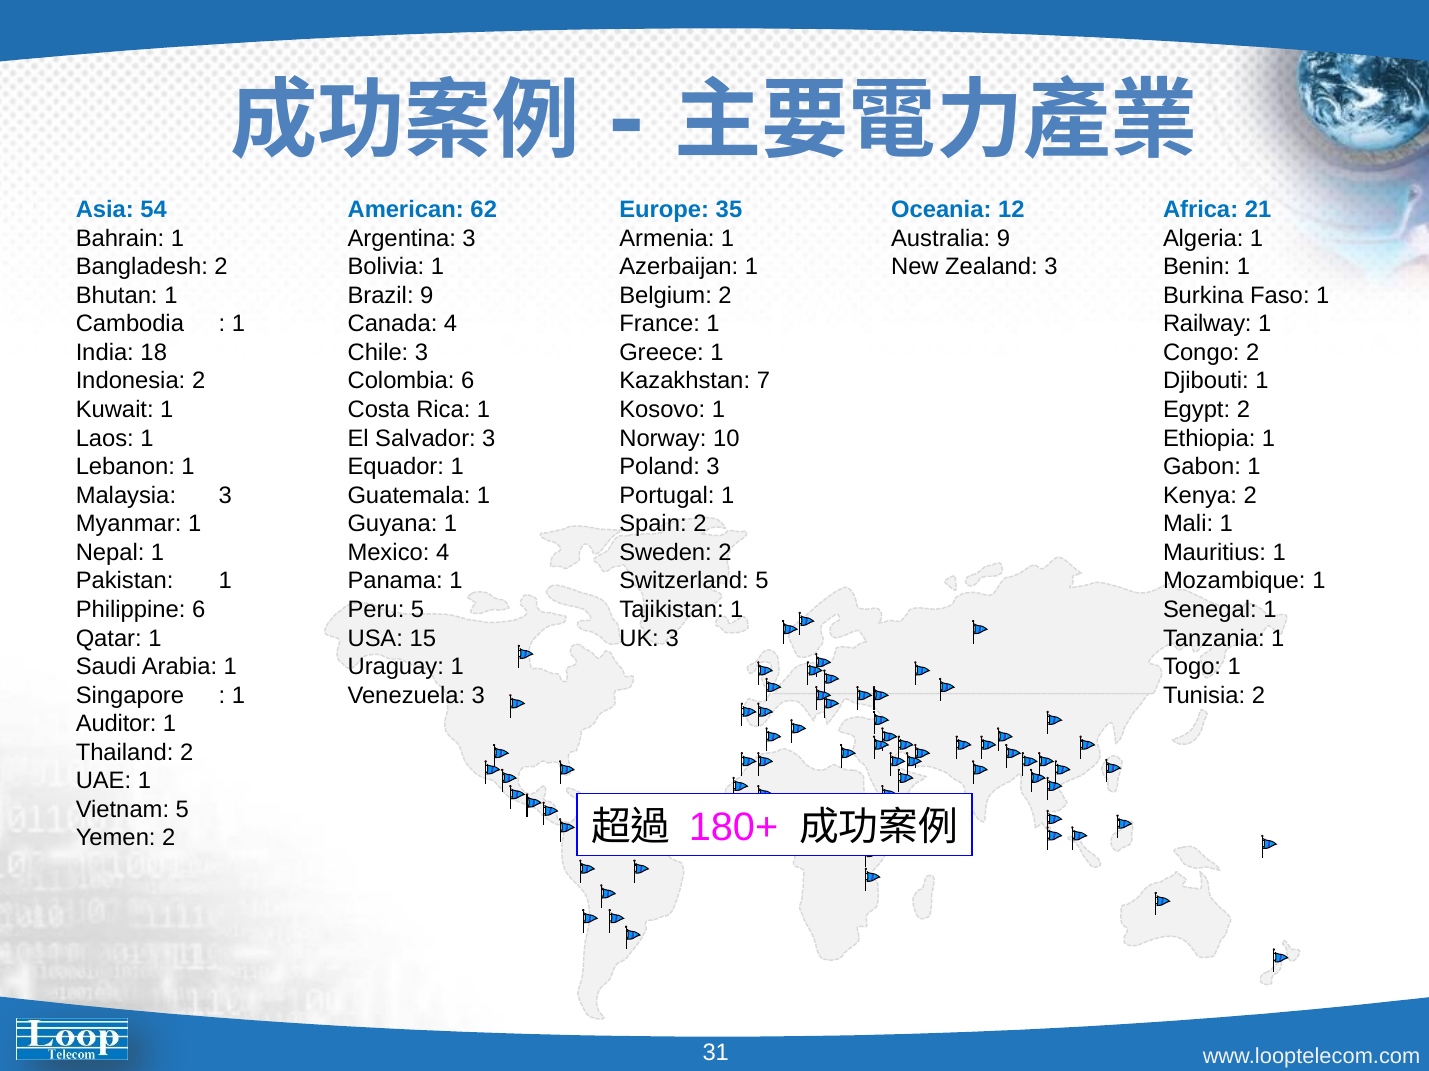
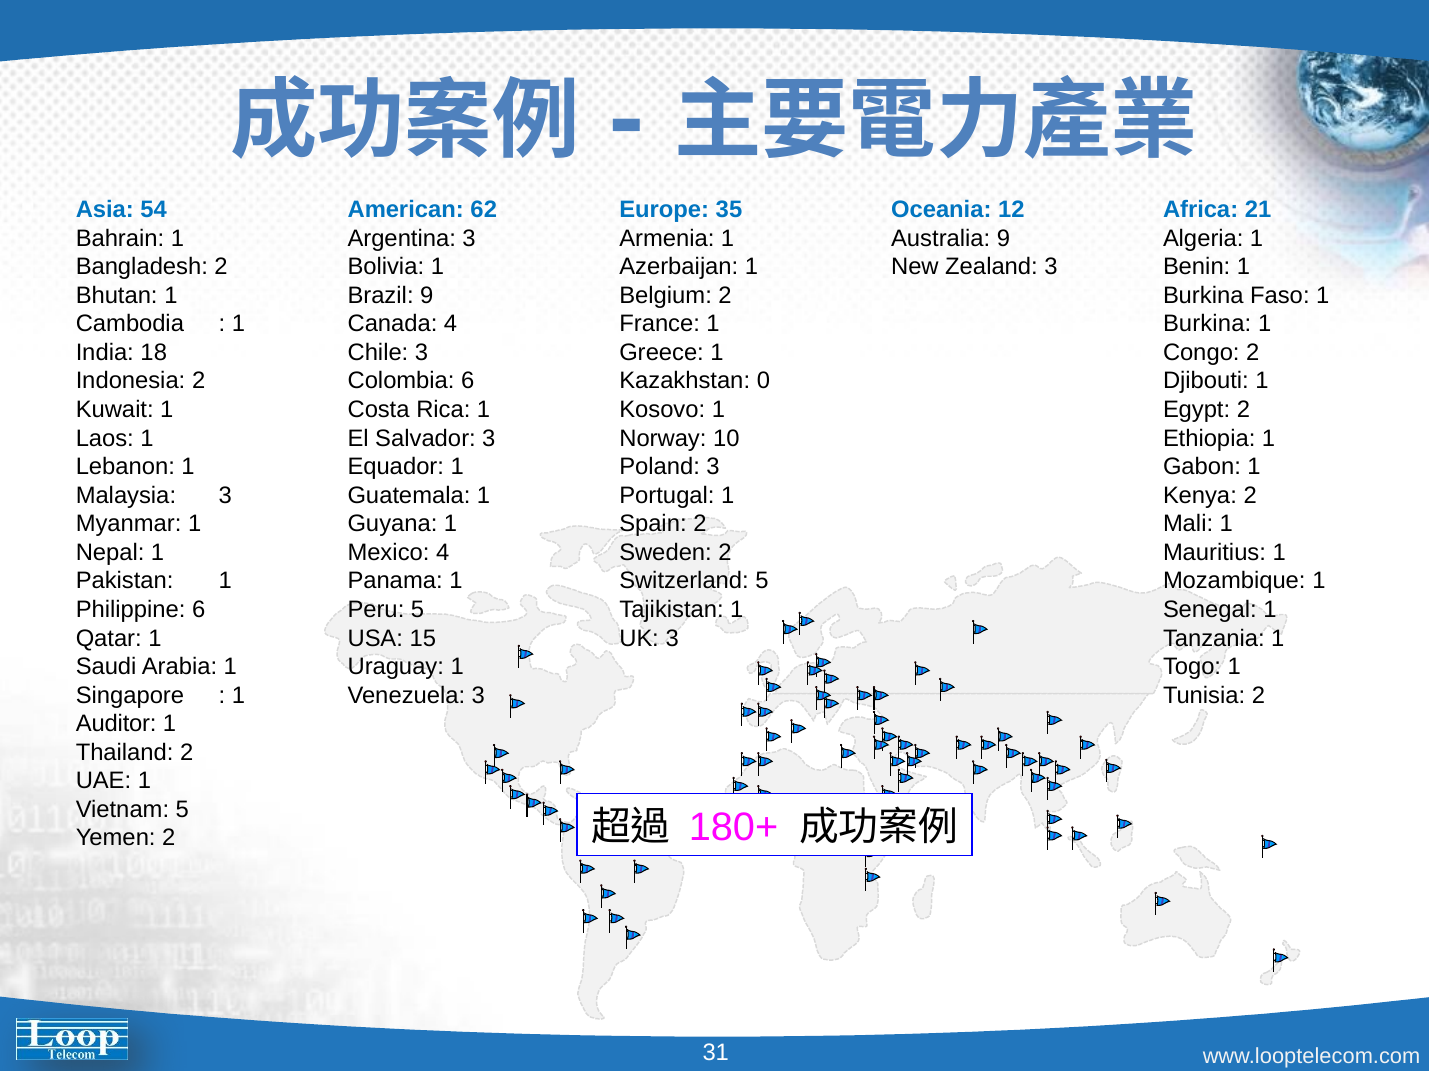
Railway: Railway -> Burkina (1207, 324)
7: 7 -> 0 (763, 381)
